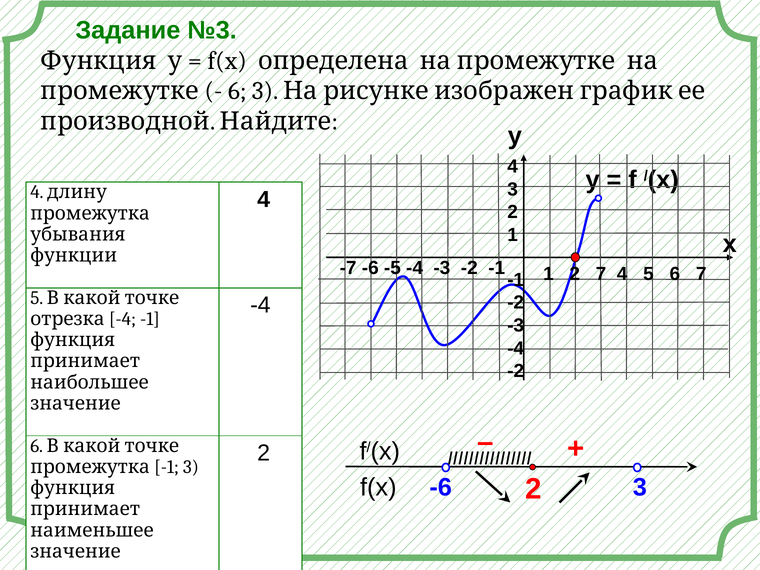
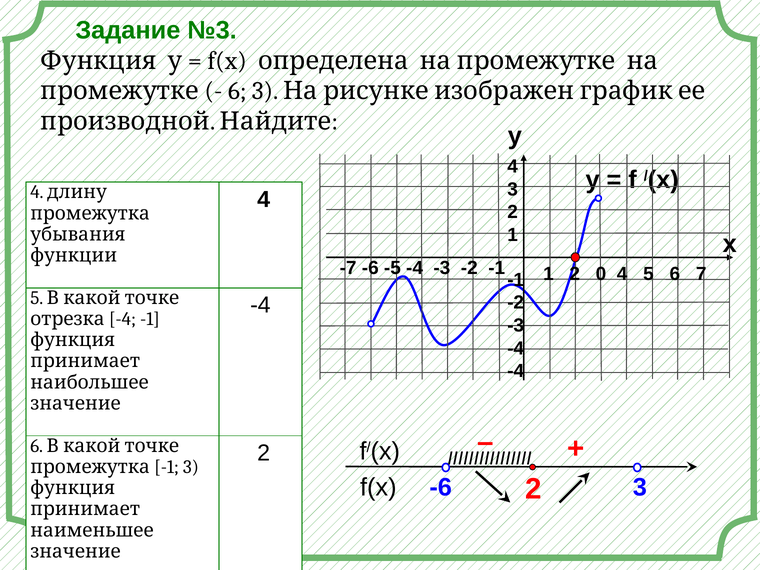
2 7: 7 -> 0 (601, 274)
-2: -2 -> -4 (516, 371)
